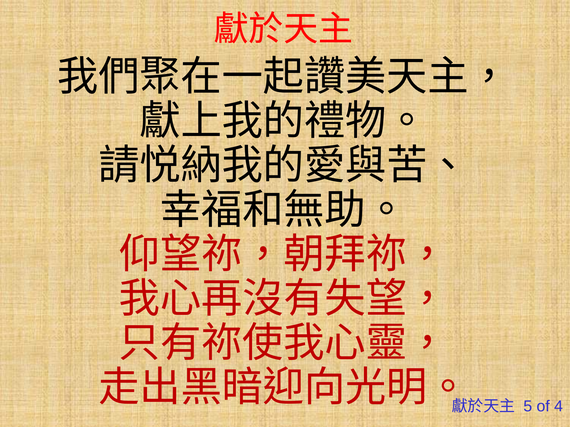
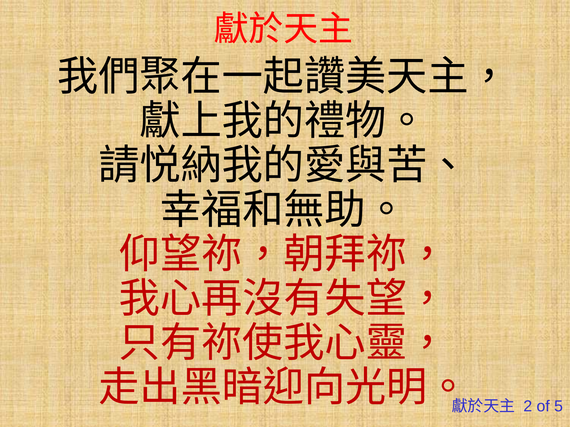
5: 5 -> 2 (528, 407)
4: 4 -> 5 (559, 407)
